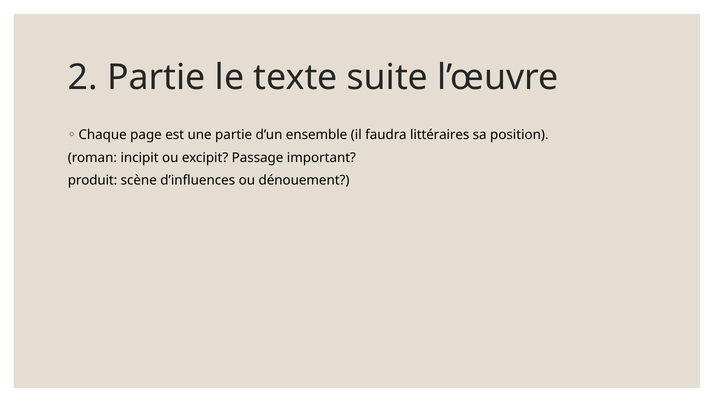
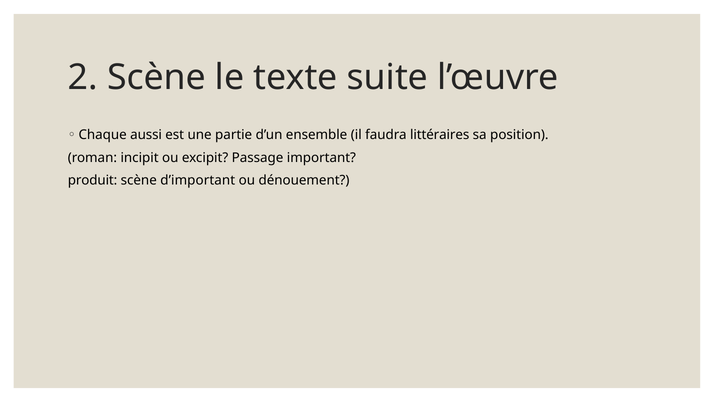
2 Partie: Partie -> Scène (156, 78)
page: page -> aussi (146, 135)
d’influences: d’influences -> d’important (198, 180)
